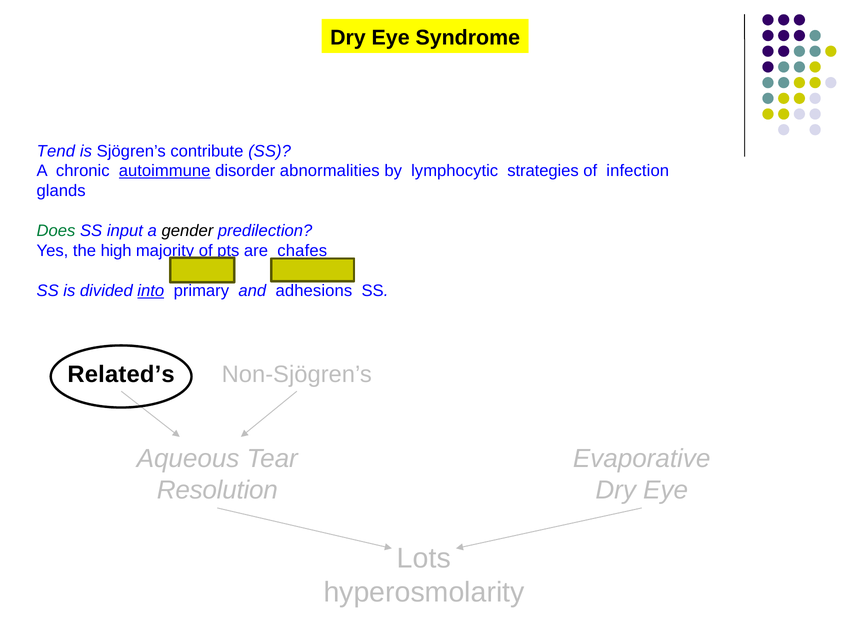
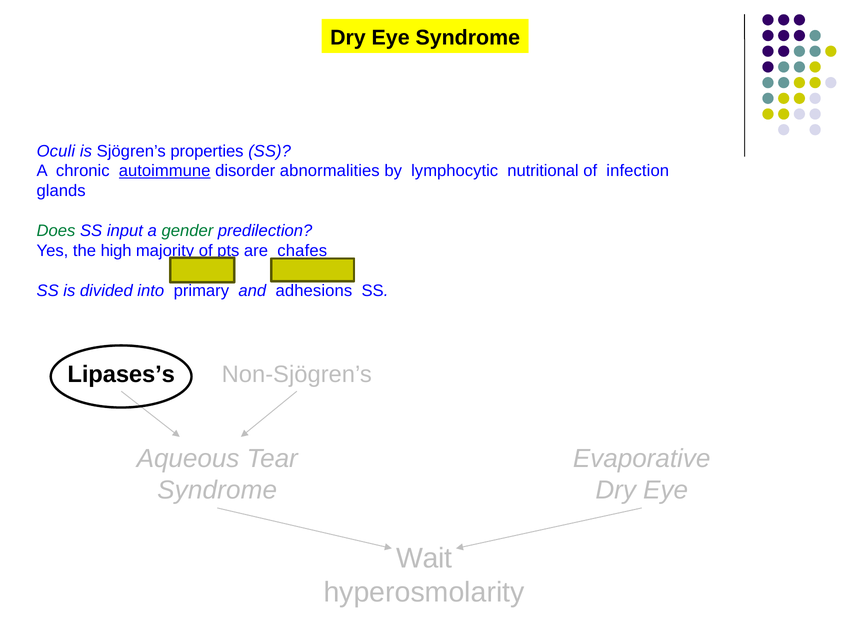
Tend: Tend -> Oculi (56, 151)
contribute: contribute -> properties (207, 151)
strategies: strategies -> nutritional (543, 171)
gender colour: black -> green (187, 231)
into underline: present -> none (151, 291)
Related’s: Related’s -> Lipases’s (121, 375)
Resolution: Resolution -> Syndrome (217, 490)
Lots: Lots -> Wait (424, 558)
